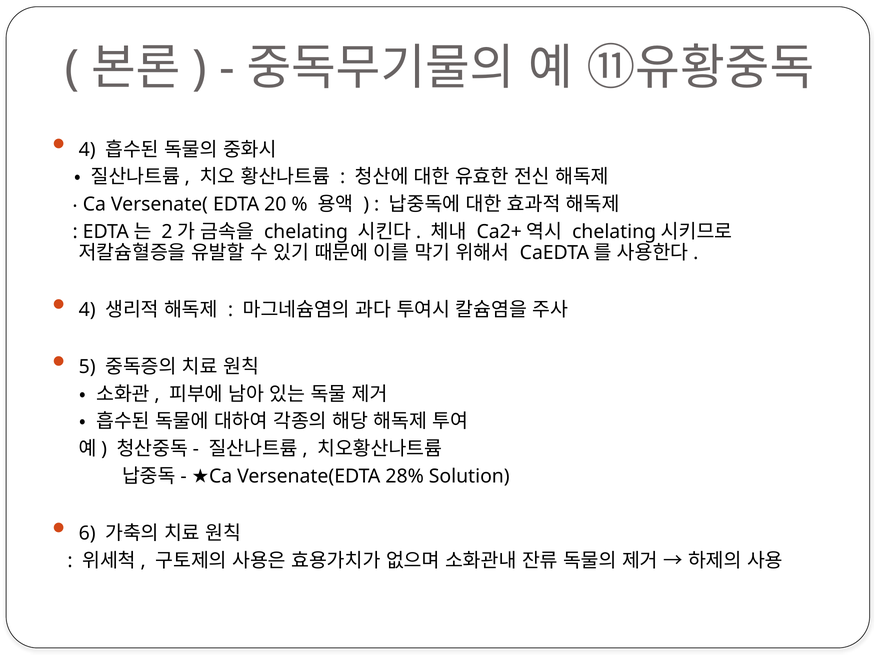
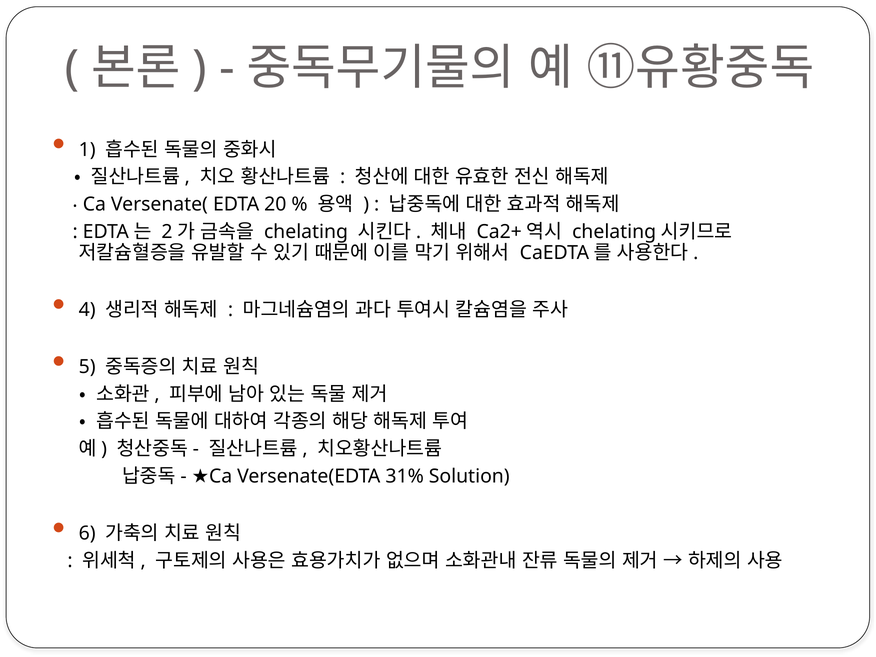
4: 4 -> 1 (87, 150)
28%: 28% -> 31% (405, 476)
